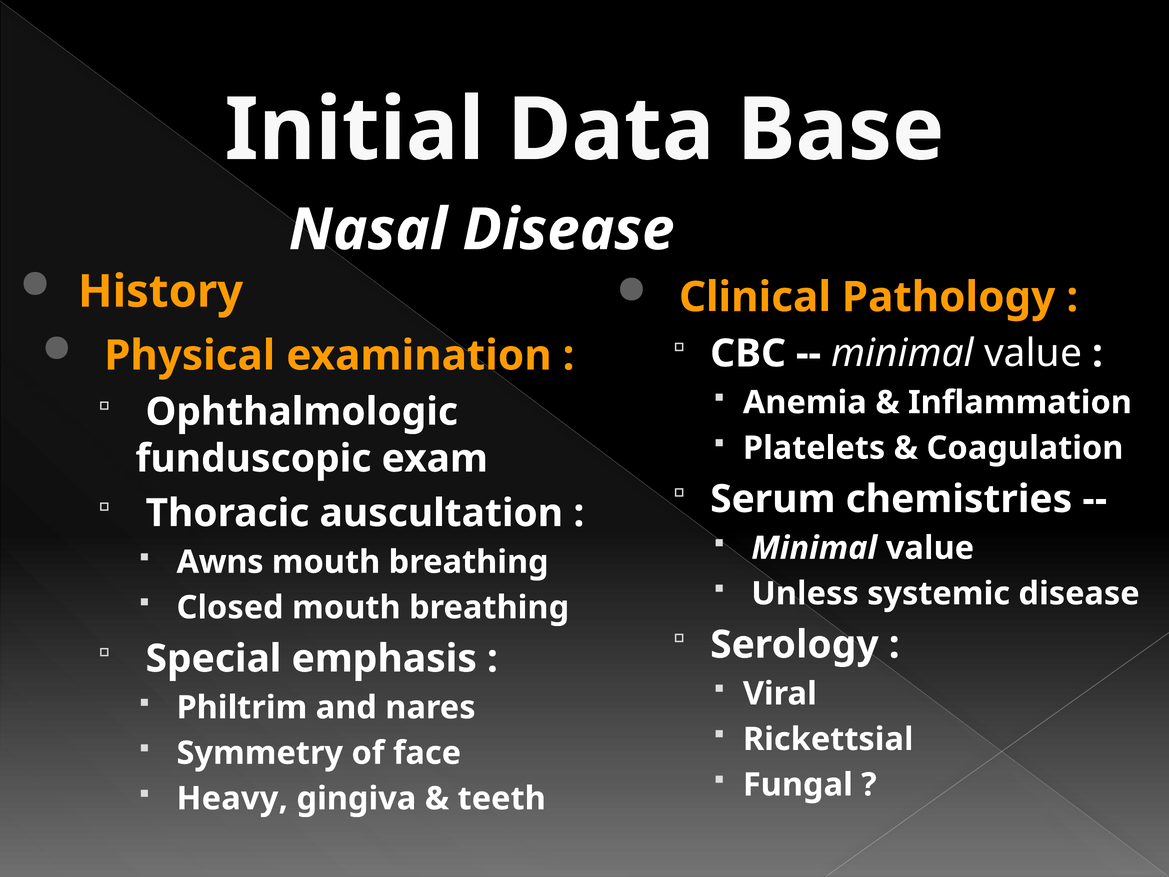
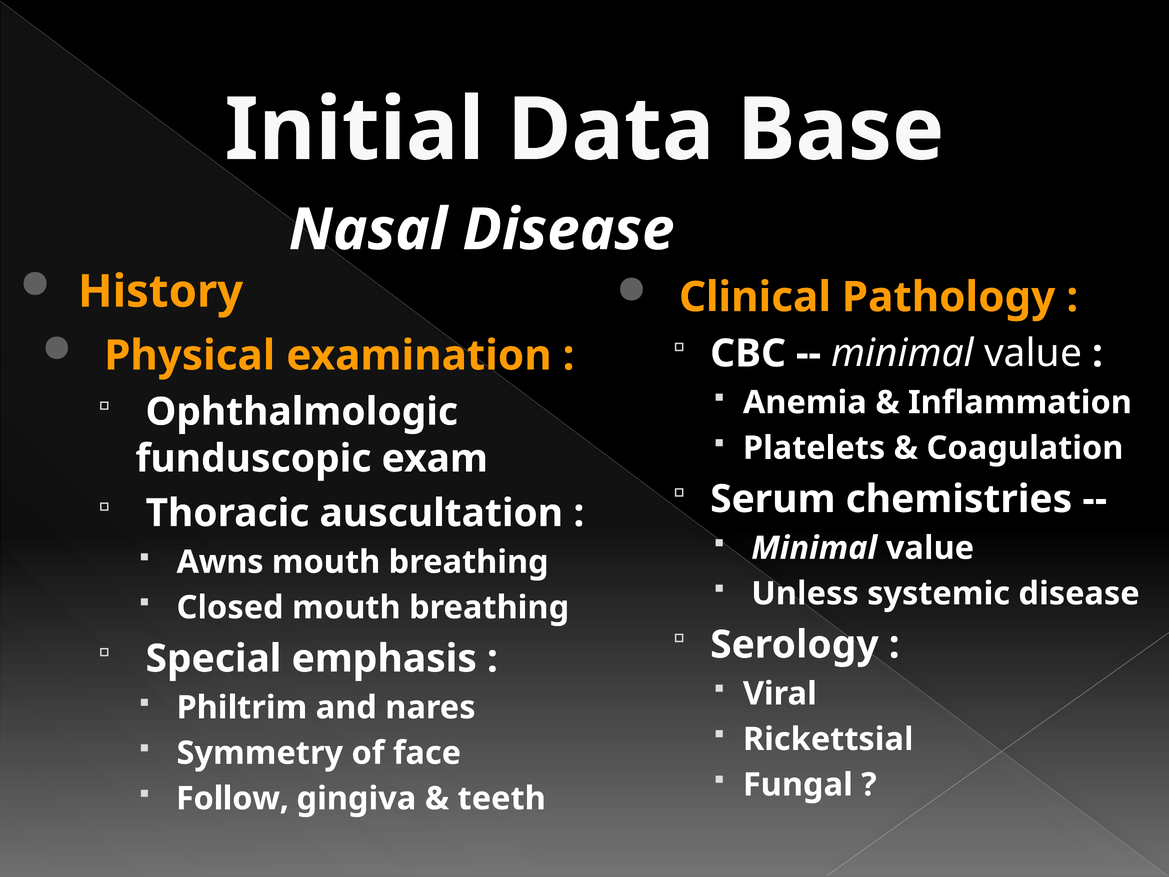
Heavy: Heavy -> Follow (232, 798)
